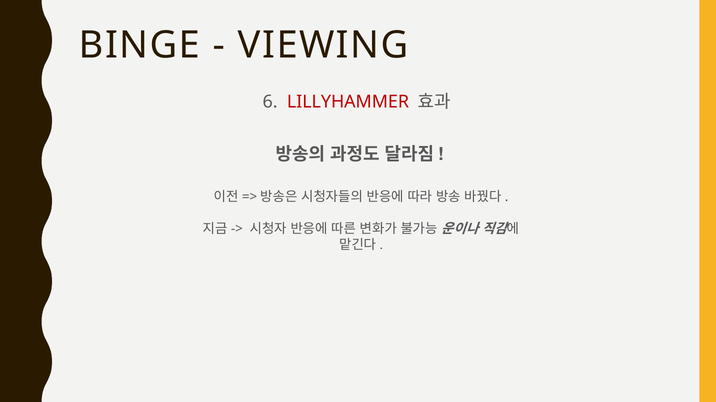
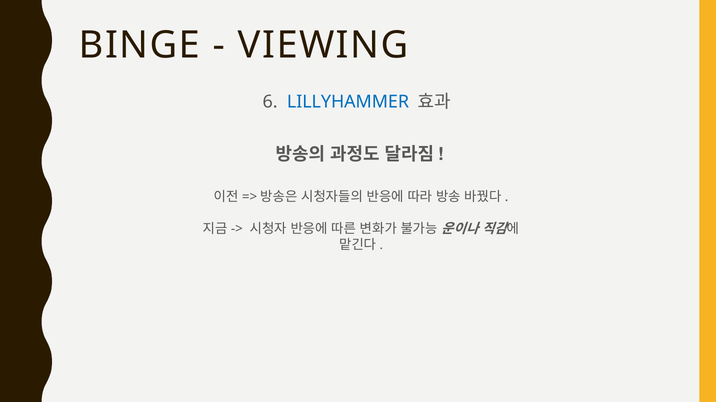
LILLYHAMMER colour: red -> blue (348, 102)
